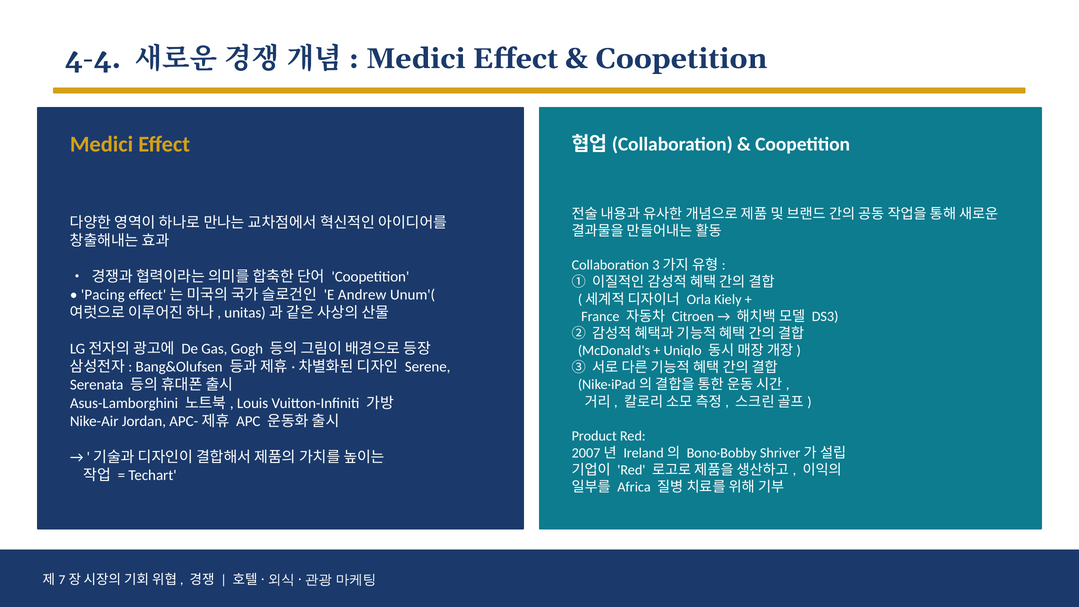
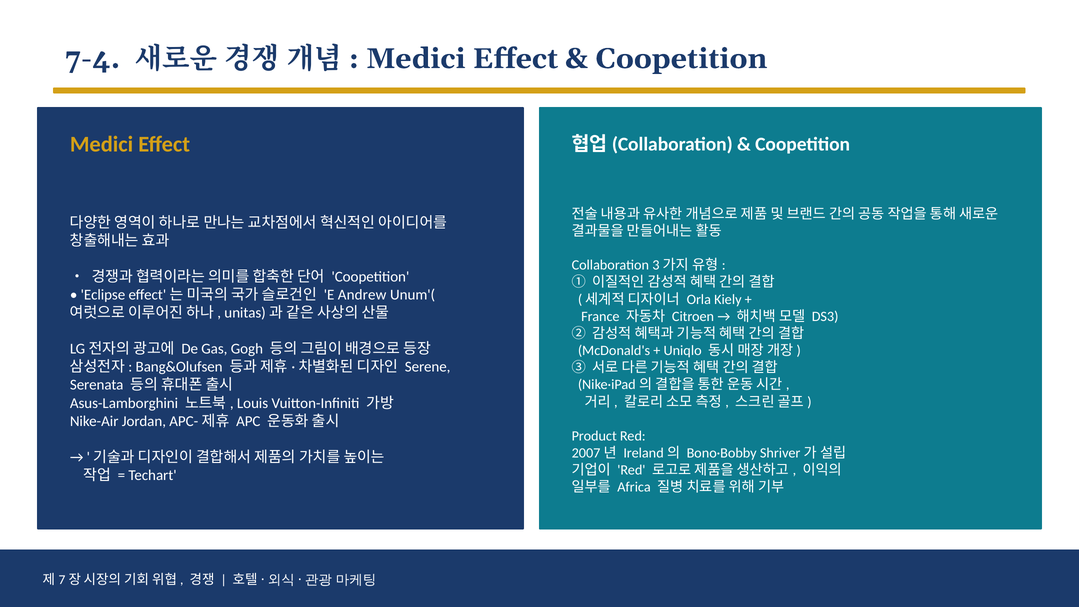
4-4: 4-4 -> 7-4 (93, 59)
Pacing: Pacing -> Eclipse (103, 295)
